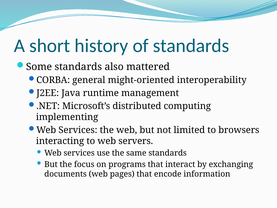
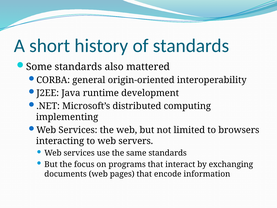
might-oriented: might-oriented -> origin-oriented (141, 80)
management: management -> development (150, 93)
